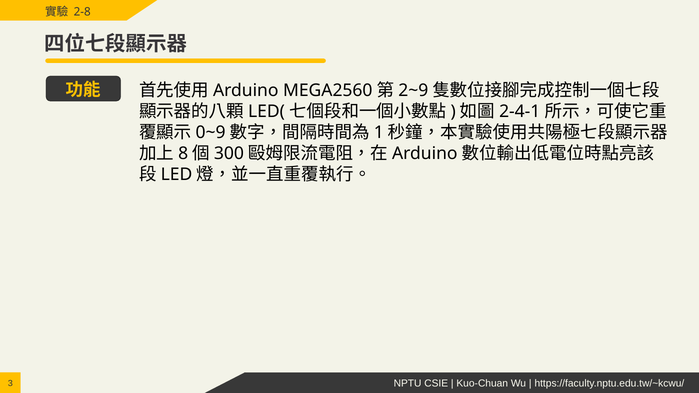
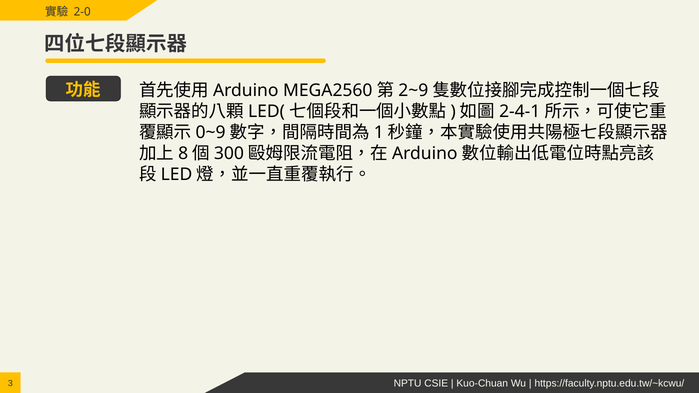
2-8: 2-8 -> 2-0 (82, 12)
